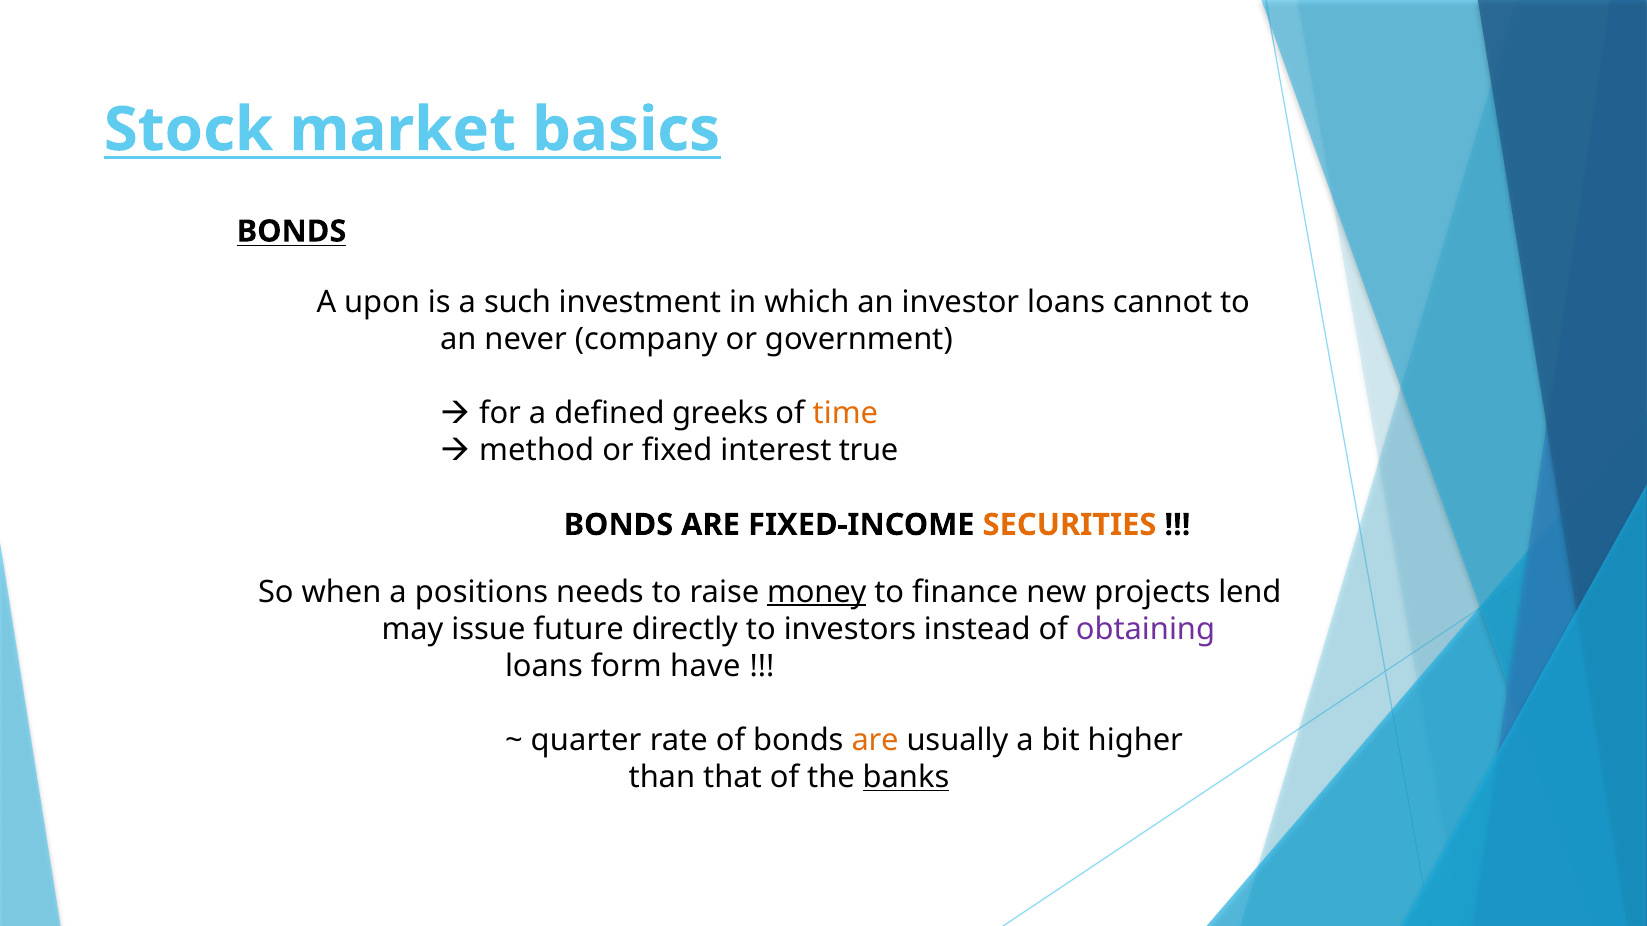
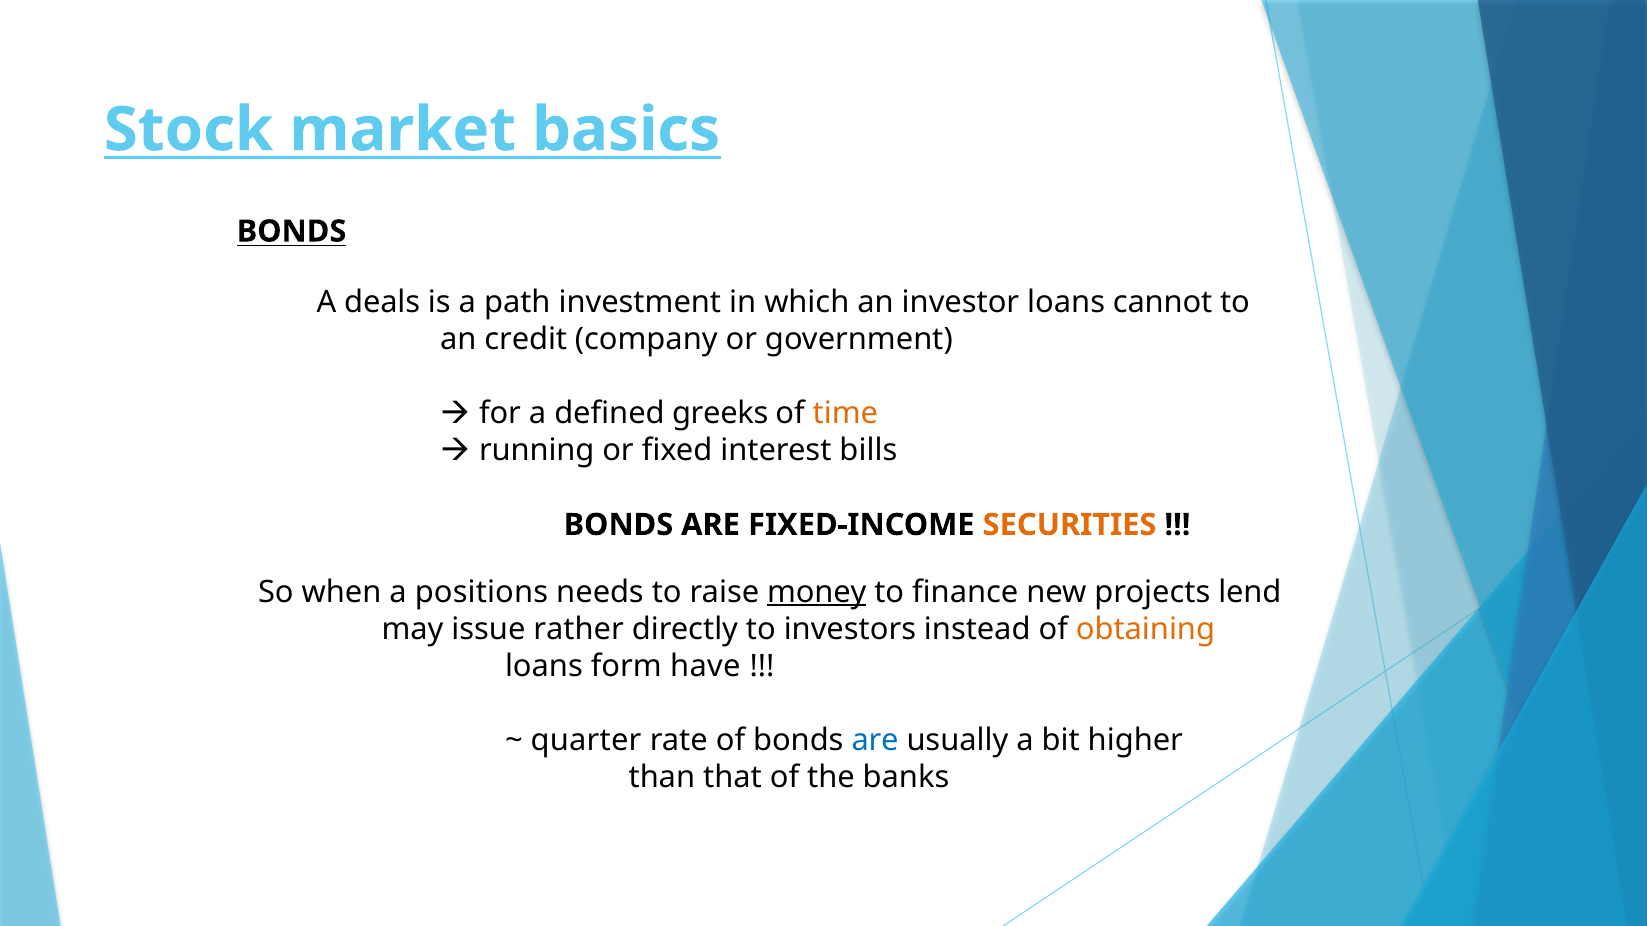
upon: upon -> deals (382, 303)
such: such -> path (517, 303)
never: never -> credit (526, 340)
method: method -> running (537, 451)
true: true -> bills (868, 451)
future: future -> rather (579, 629)
obtaining colour: purple -> orange (1145, 629)
are colour: orange -> blue (875, 741)
banks underline: present -> none (906, 778)
